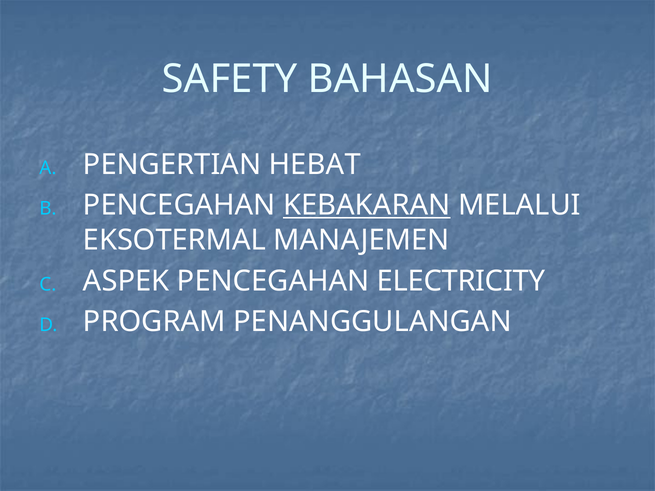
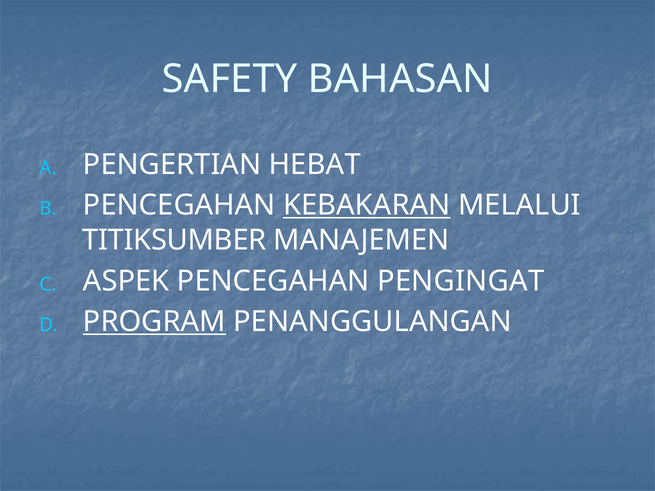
EKSOTERMAL: EKSOTERMAL -> TITIKSUMBER (175, 240)
ELECTRICITY: ELECTRICITY -> PENGINGAT (461, 281)
PROGRAM underline: none -> present (154, 322)
